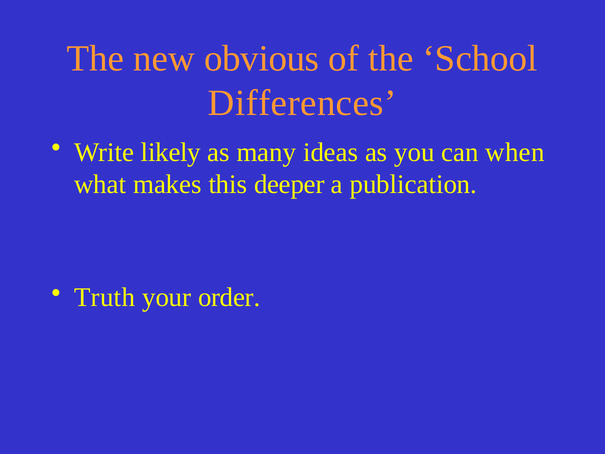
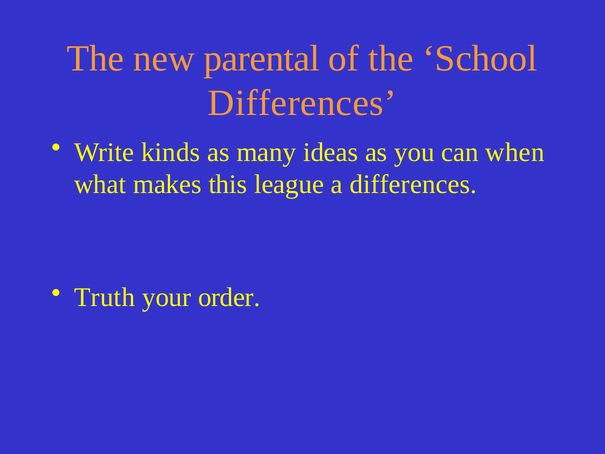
obvious: obvious -> parental (262, 59)
likely: likely -> kinds (171, 152)
deeper: deeper -> league (289, 184)
a publication: publication -> differences (413, 184)
